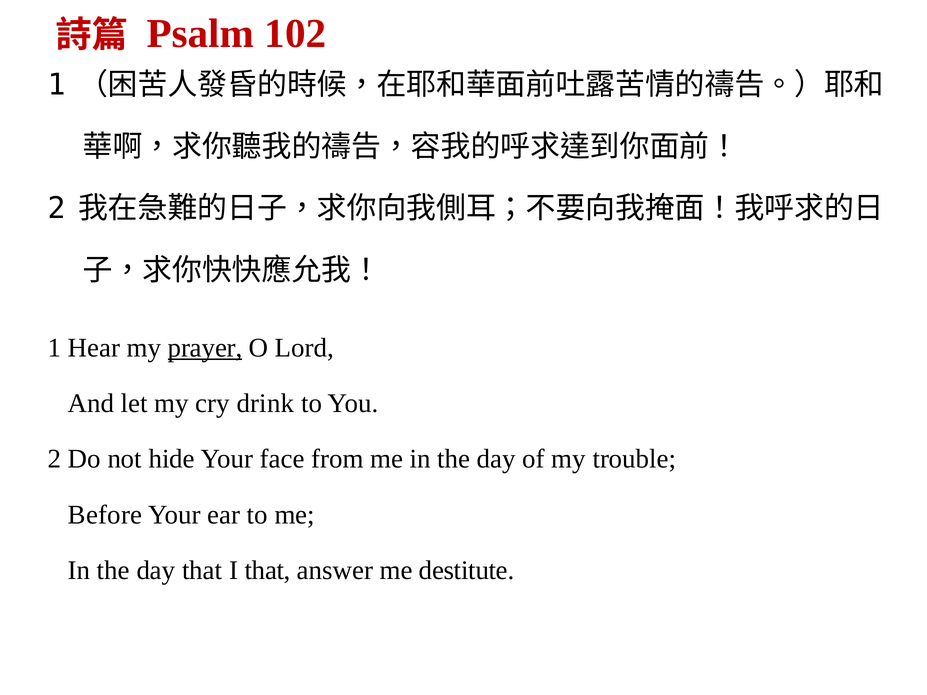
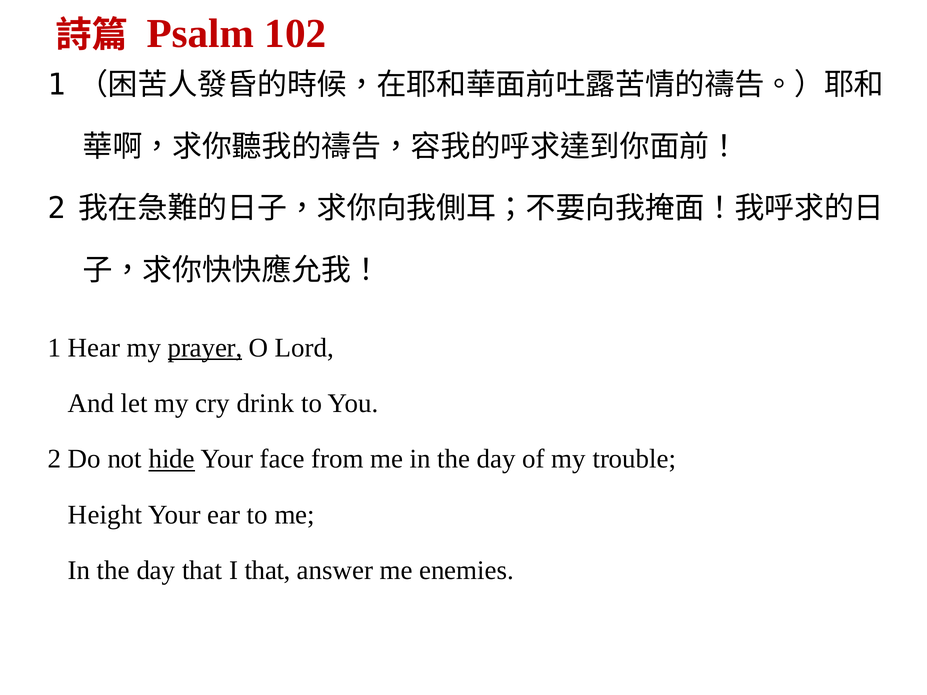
hide underline: none -> present (172, 459)
Before: Before -> Height (105, 515)
destitute: destitute -> enemies (466, 570)
